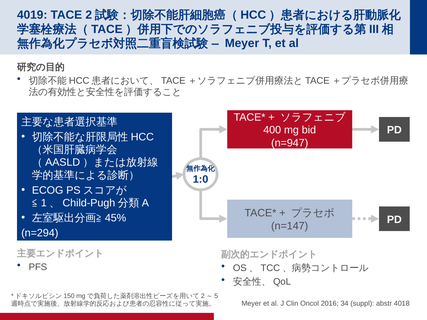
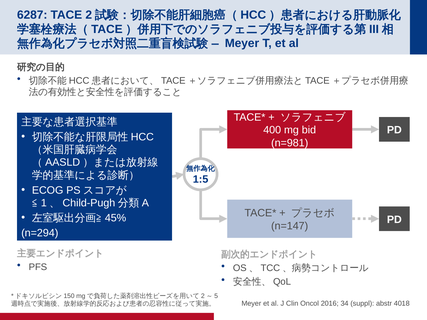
4019: 4019 -> 6287 (32, 15)
n=947: n=947 -> n=981 (290, 143)
1:0: 1:0 -> 1:5 (201, 179)
